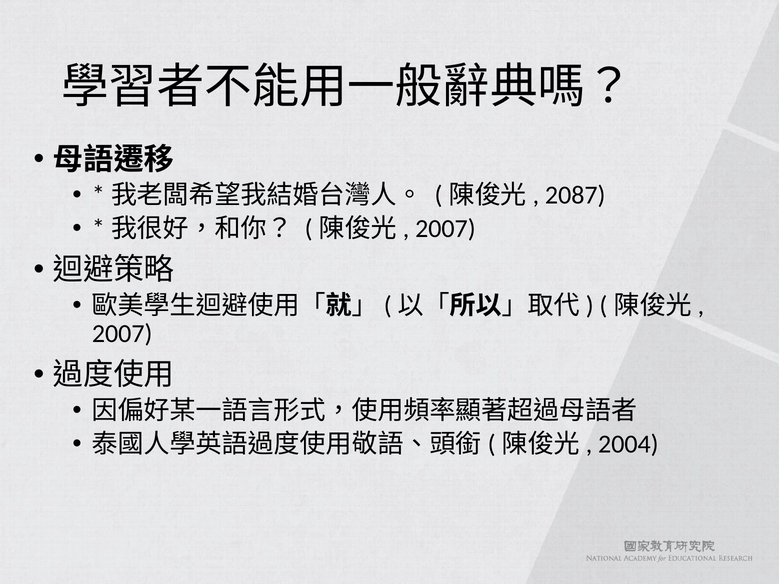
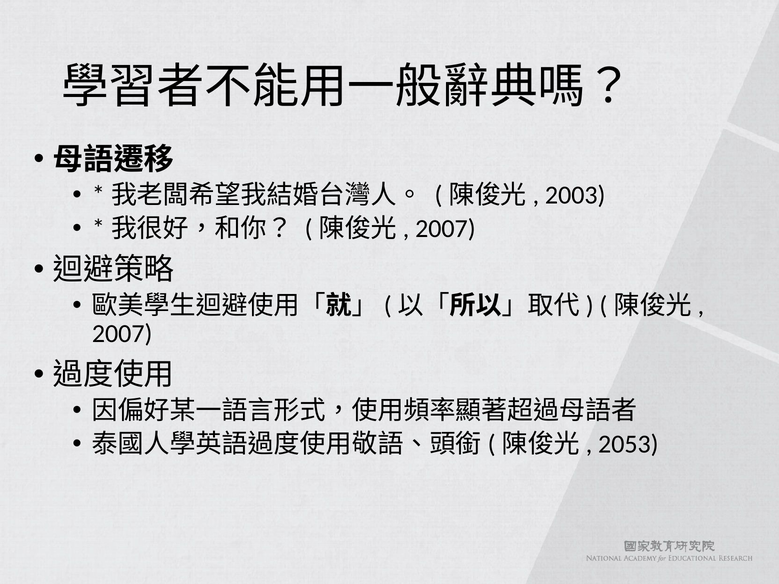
2087: 2087 -> 2003 (575, 195)
2004: 2004 -> 2053 (628, 444)
